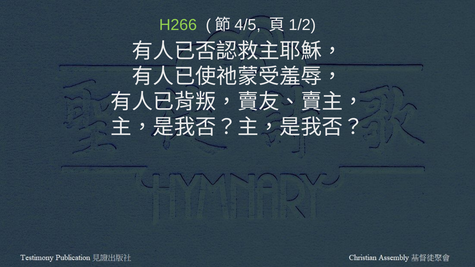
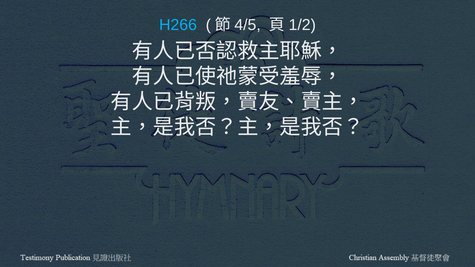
H266 colour: light green -> light blue (178, 25)
